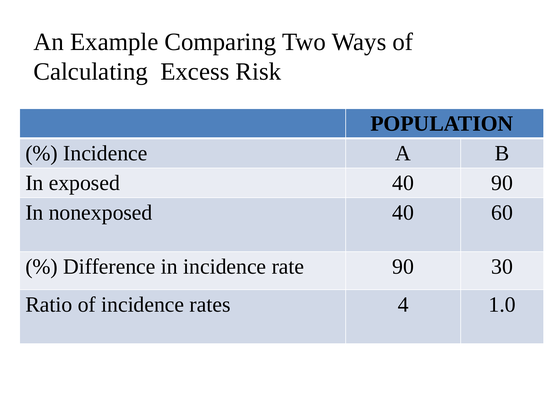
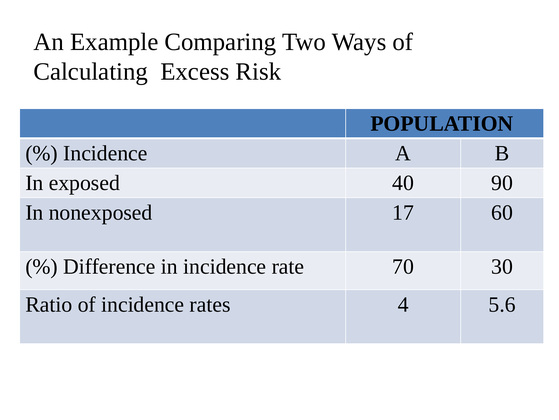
nonexposed 40: 40 -> 17 (403, 212)
90: 90 -> 70 (403, 266)
1.0: 1.0 -> 5.6 (502, 304)
